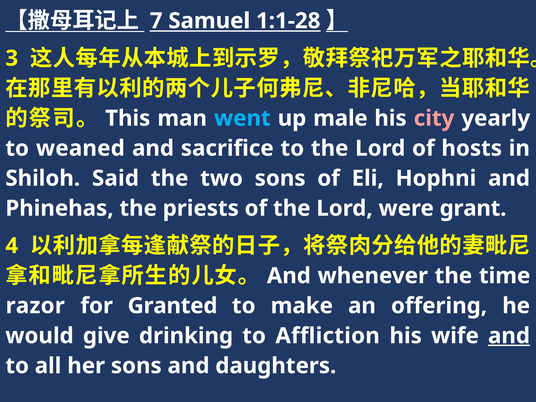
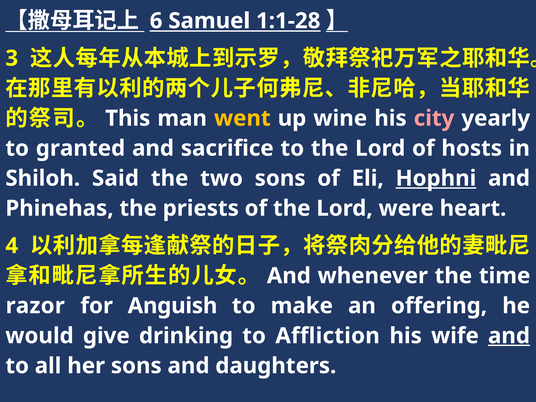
7: 7 -> 6 (156, 21)
went colour: light blue -> yellow (242, 118)
male: male -> wine (340, 118)
weaned: weaned -> granted (80, 148)
Hophni underline: none -> present (436, 178)
grant: grant -> heart (473, 208)
Granted: Granted -> Anguish (173, 306)
